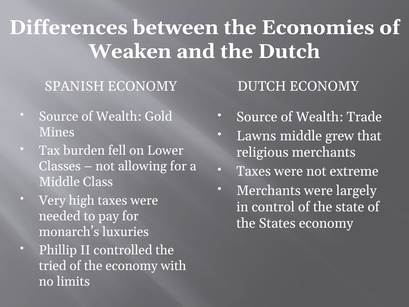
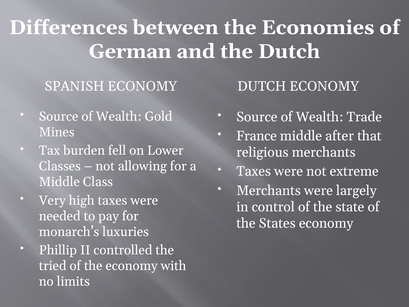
Weaken: Weaken -> German (130, 51)
Lawns: Lawns -> France (257, 136)
grew: grew -> after (340, 136)
